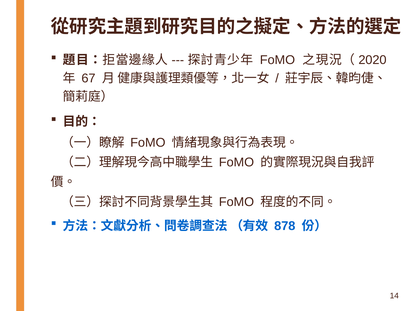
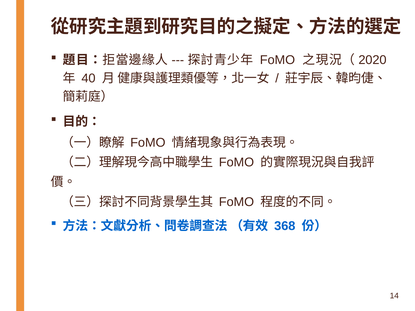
67: 67 -> 40 (88, 78)
878: 878 -> 368 (285, 226)
